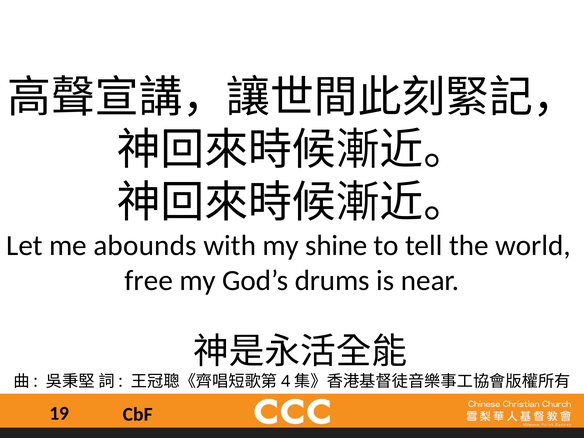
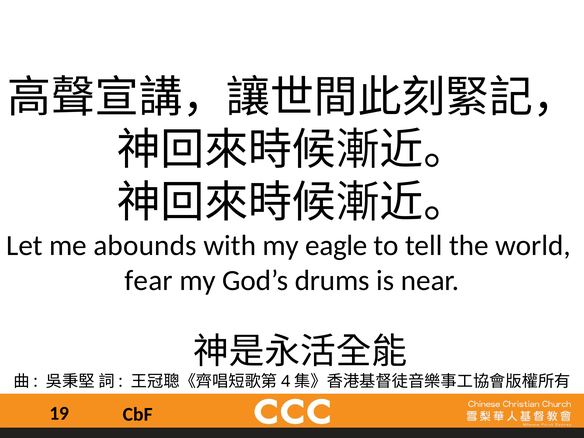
shine: shine -> eagle (336, 245)
free: free -> fear (149, 281)
